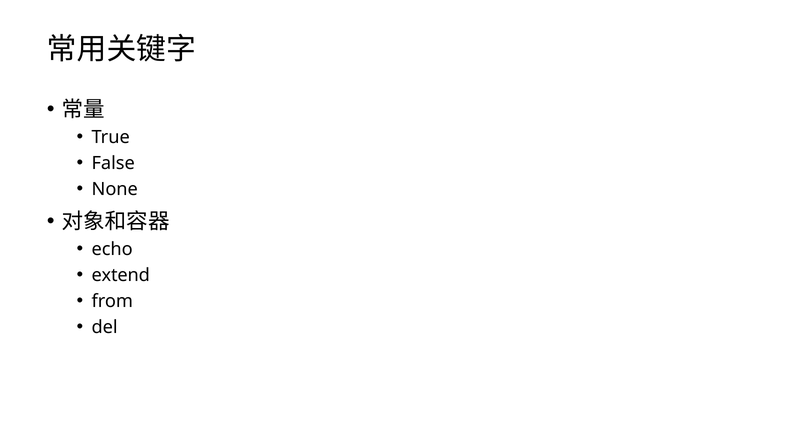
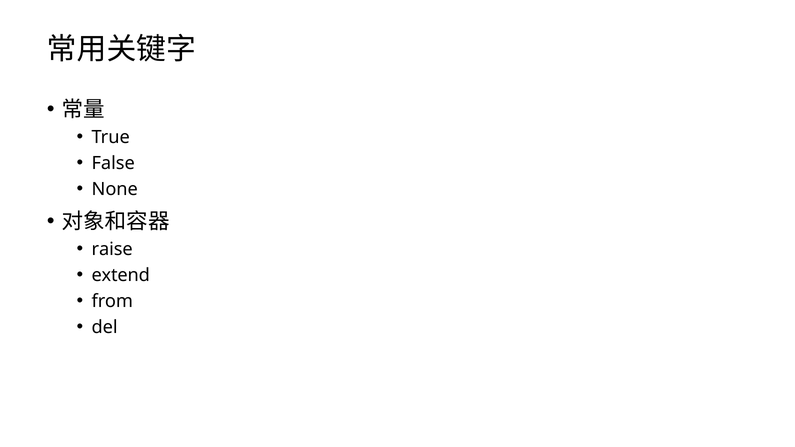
echo: echo -> raise (112, 250)
